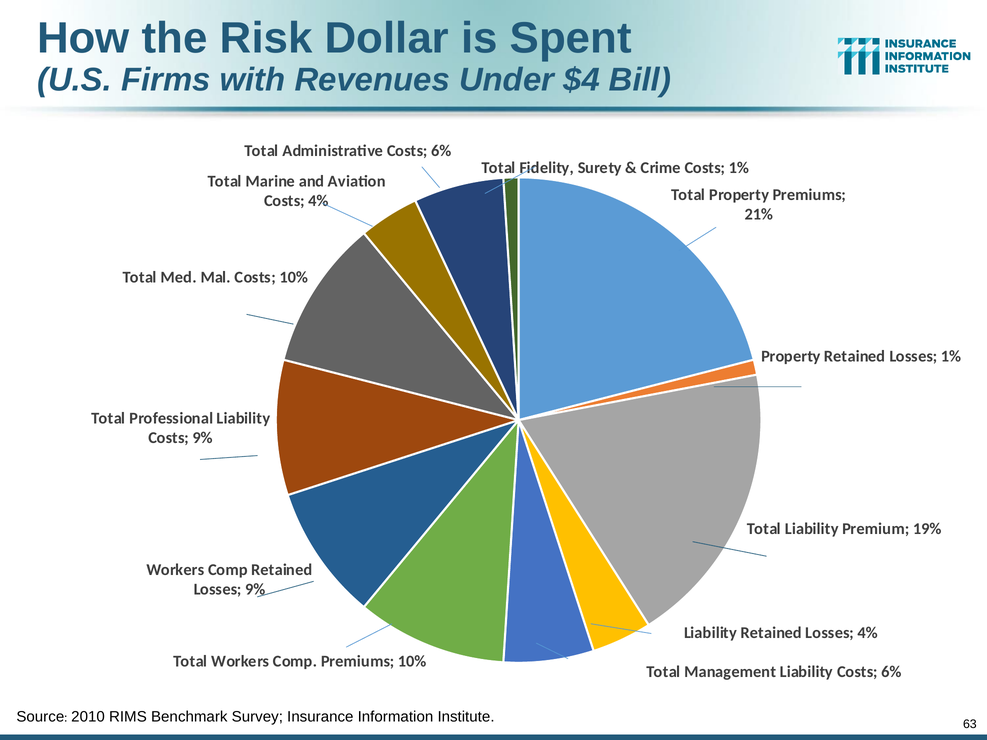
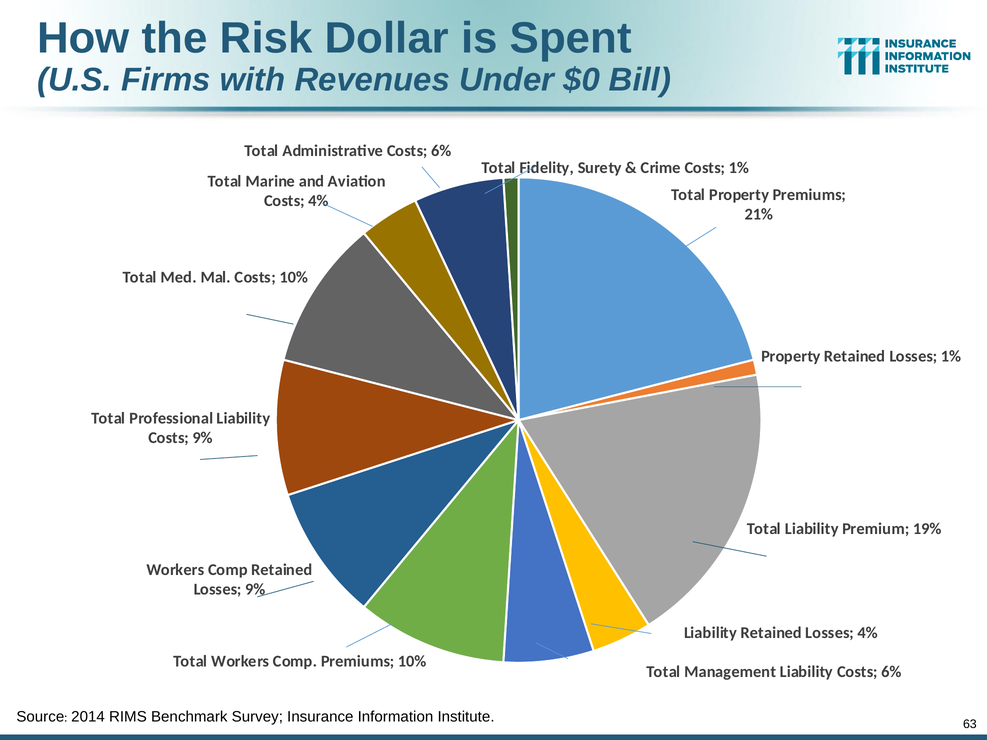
$4: $4 -> $0 (582, 80)
2010: 2010 -> 2014 (88, 717)
